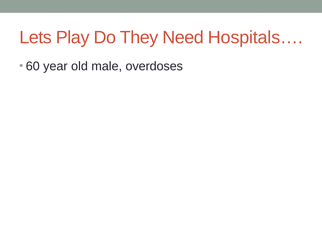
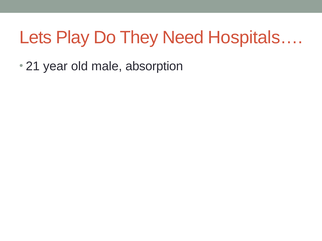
60: 60 -> 21 (33, 66)
overdoses: overdoses -> absorption (154, 66)
